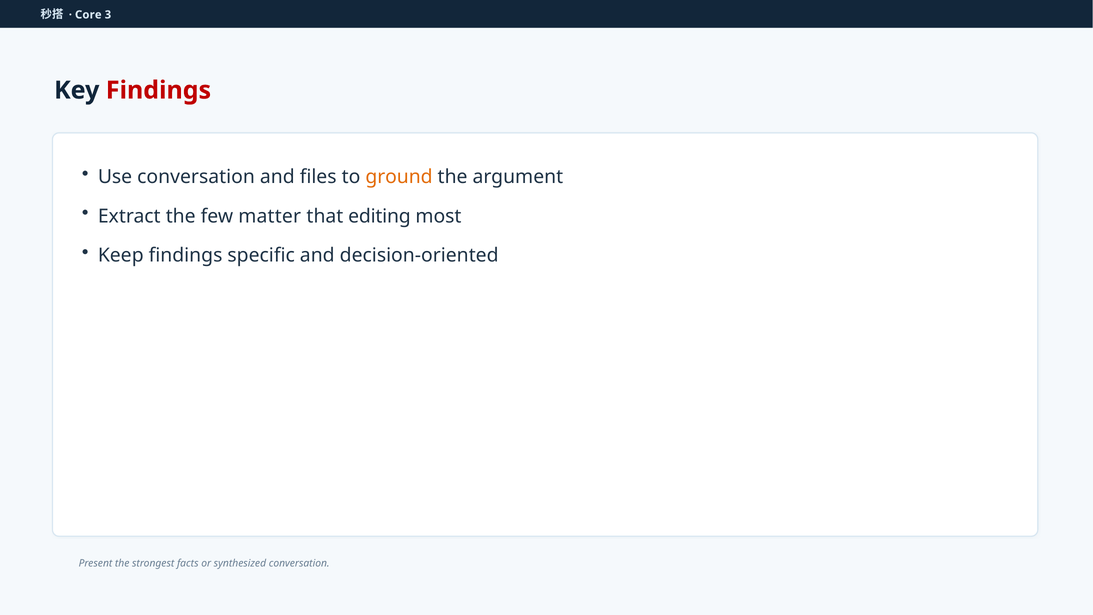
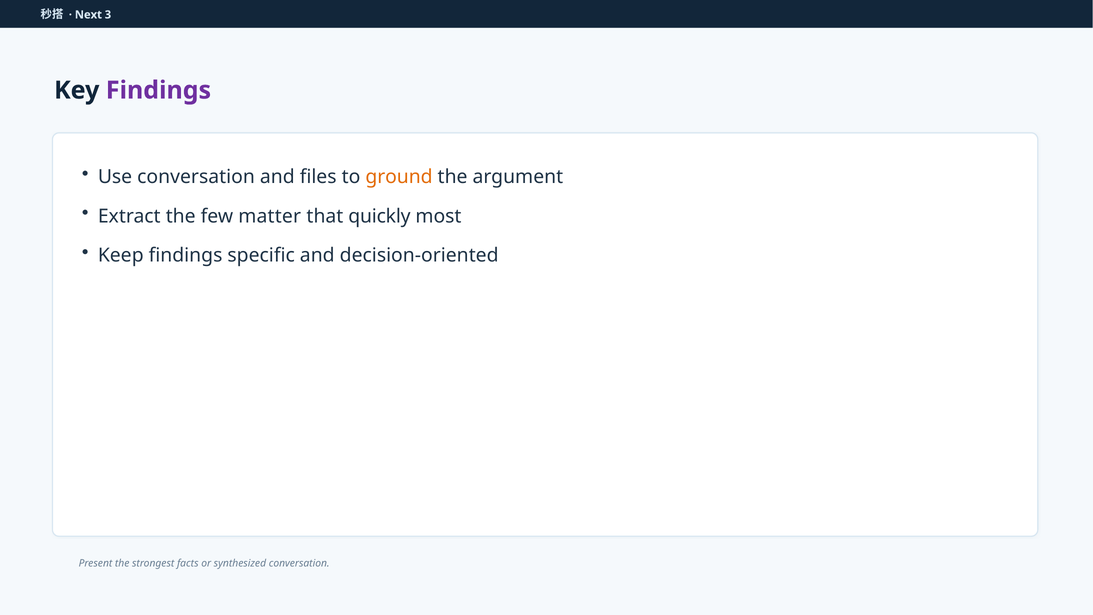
Core: Core -> Next (88, 15)
Findings colour: red -> purple (158, 90)
editing: editing -> quickly (379, 216)
